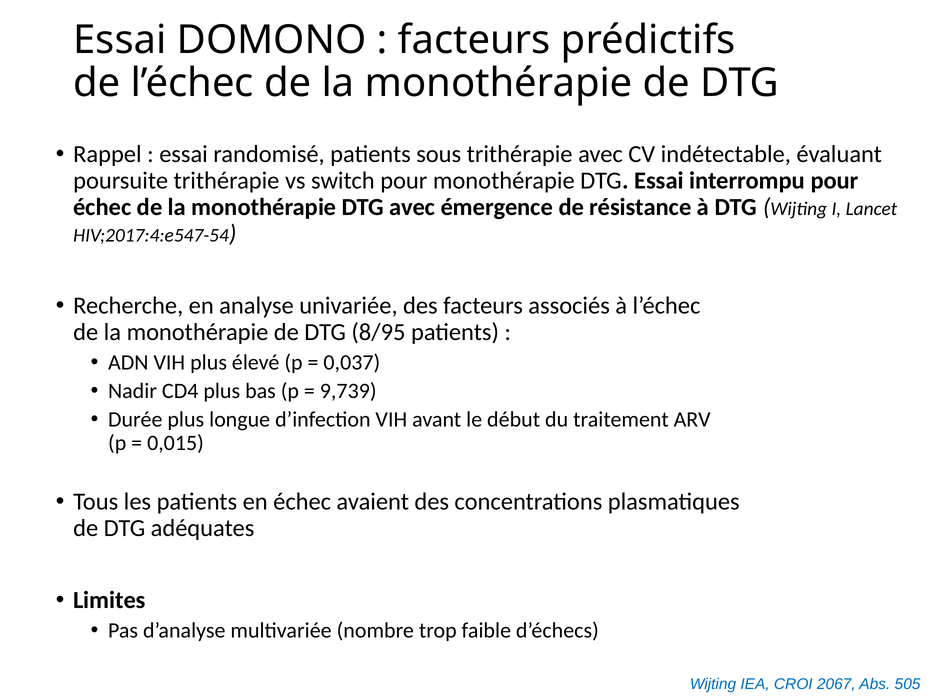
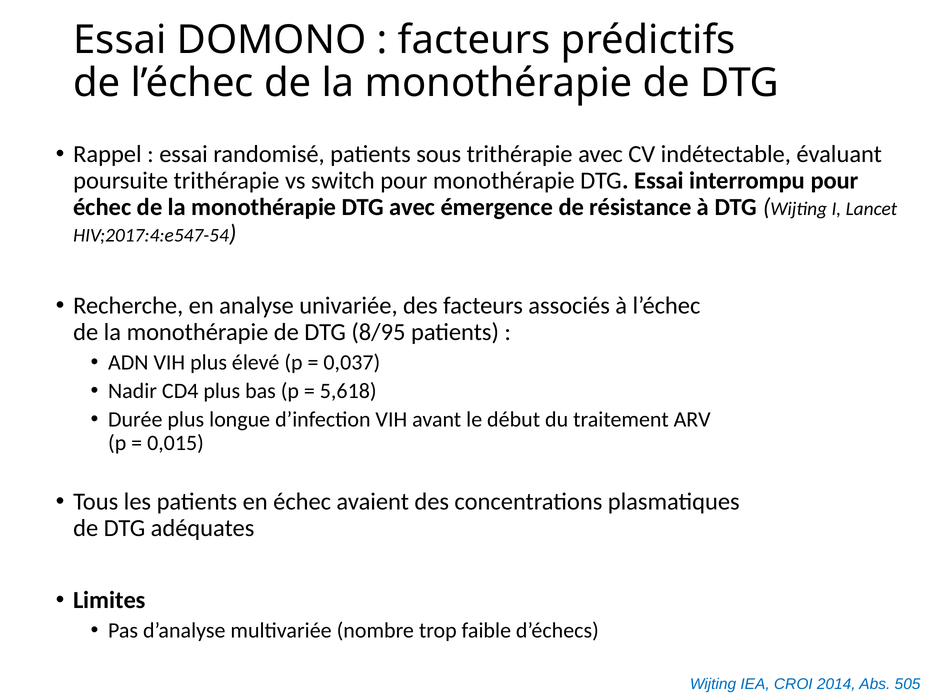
9,739: 9,739 -> 5,618 (348, 391)
2067: 2067 -> 2014 (836, 684)
